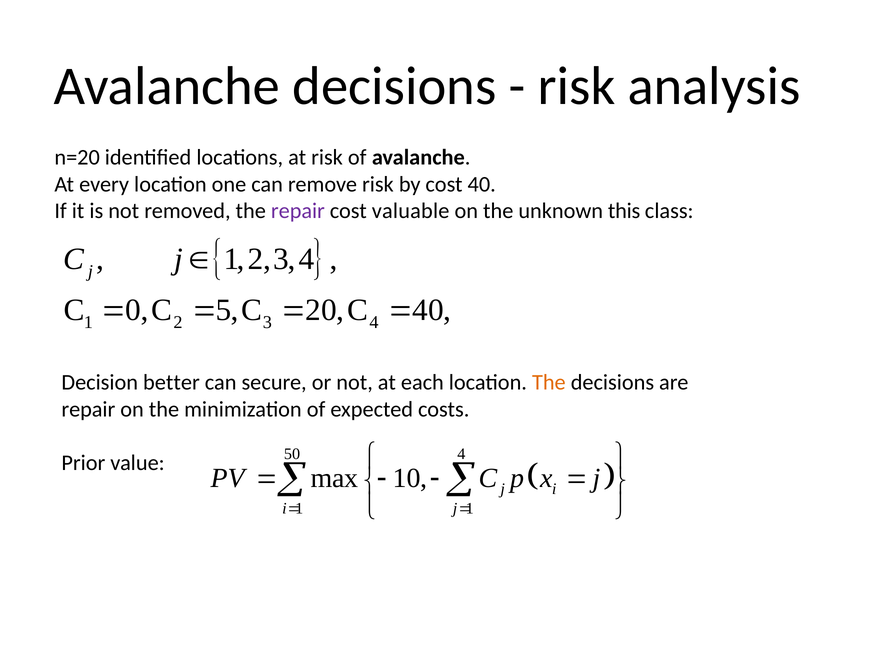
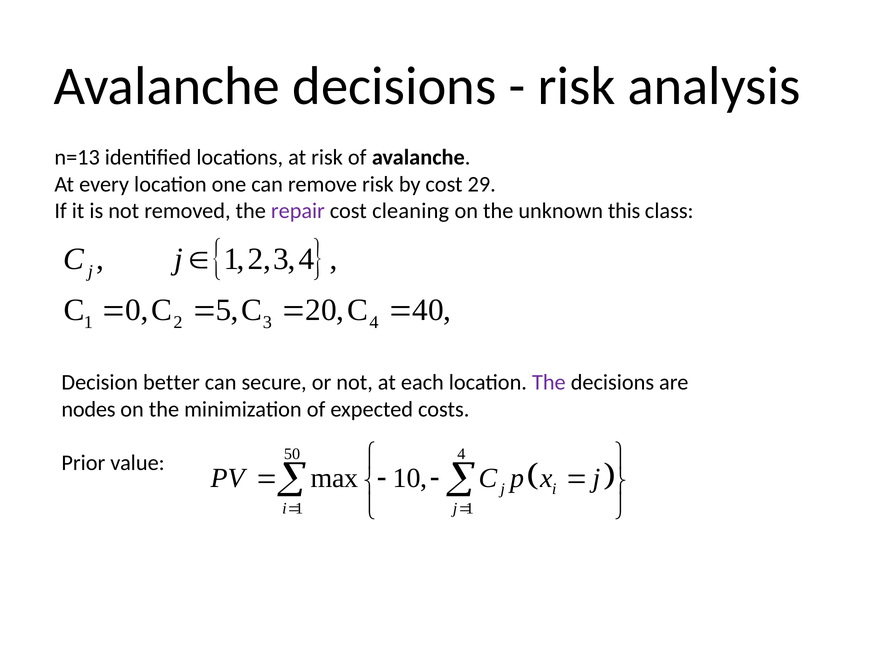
n=20: n=20 -> n=13 (77, 157)
cost 40: 40 -> 29 (482, 184)
valuable: valuable -> cleaning (411, 211)
The colour: orange -> purple (549, 382)
repair: repair -> nodes (88, 409)
